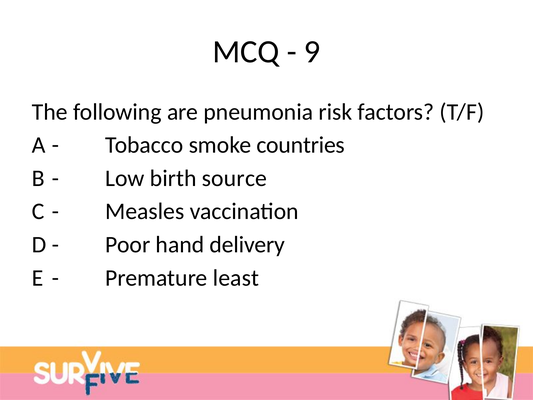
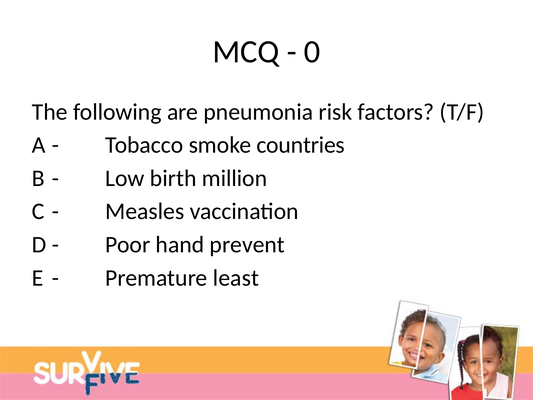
9: 9 -> 0 (312, 52)
source: source -> million (234, 178)
delivery: delivery -> prevent (247, 245)
